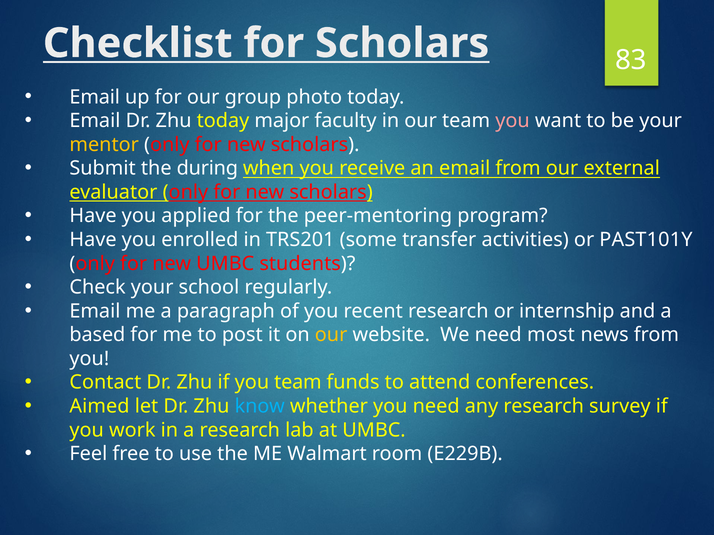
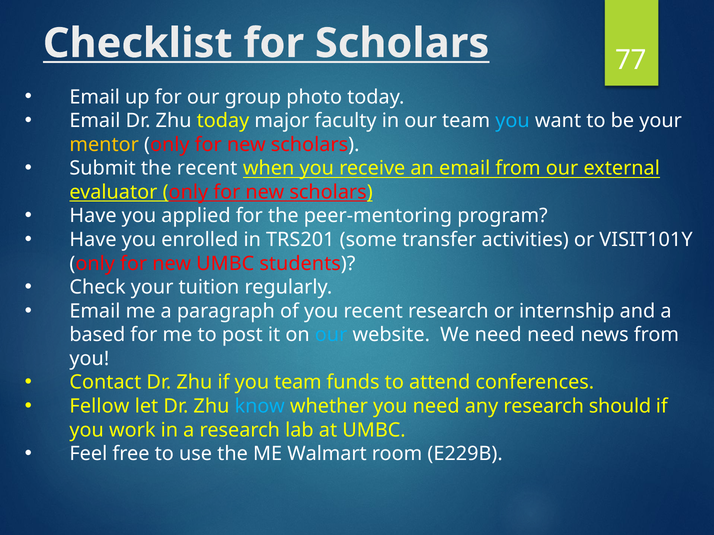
83: 83 -> 77 (631, 60)
you colour: pink -> light blue (513, 121)
the during: during -> recent (207, 169)
PAST101Y: PAST101Y -> VISIT101Y (646, 240)
school: school -> tuition (209, 288)
our colour: yellow -> light blue (331, 335)
need most: most -> need (551, 335)
Aimed: Aimed -> Fellow (99, 407)
survey: survey -> should (620, 407)
